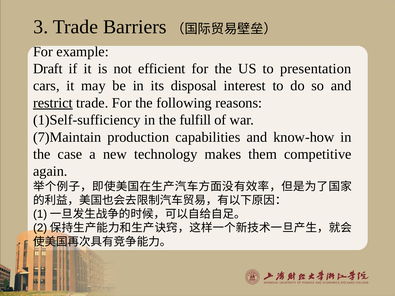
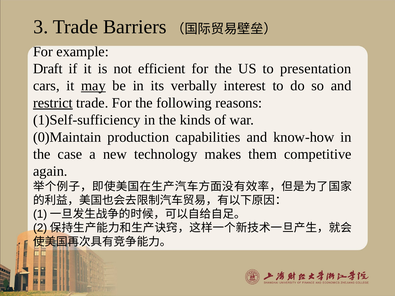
may underline: none -> present (93, 86)
disposal: disposal -> verbally (194, 86)
fulfill: fulfill -> kinds (195, 120)
7)Maintain: 7)Maintain -> 0)Maintain (67, 137)
